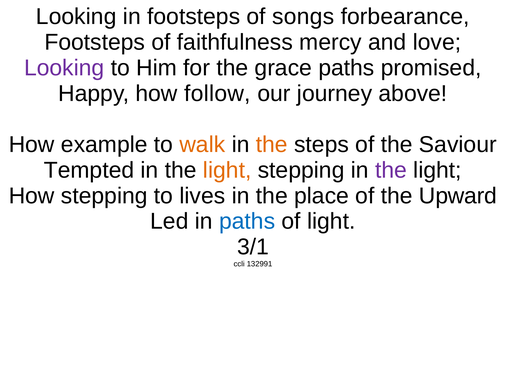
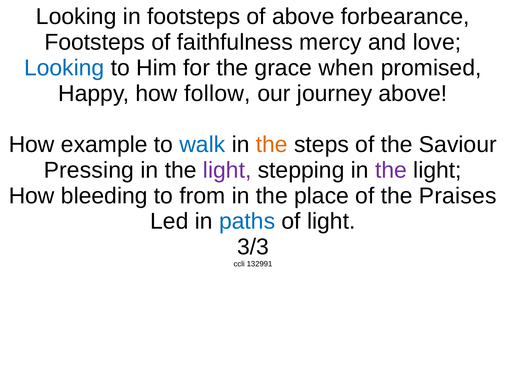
of songs: songs -> above (303, 17)
Looking colour: purple -> blue (64, 68)
grace paths: paths -> when (346, 68)
walk colour: orange -> blue (202, 145)
Tempted: Tempted -> Pressing (89, 170)
light colour: orange -> purple (227, 170)
How stepping: stepping -> bleeding (104, 196)
lives: lives -> from (202, 196)
Upward: Upward -> Praises (458, 196)
3/1: 3/1 -> 3/3 (253, 247)
